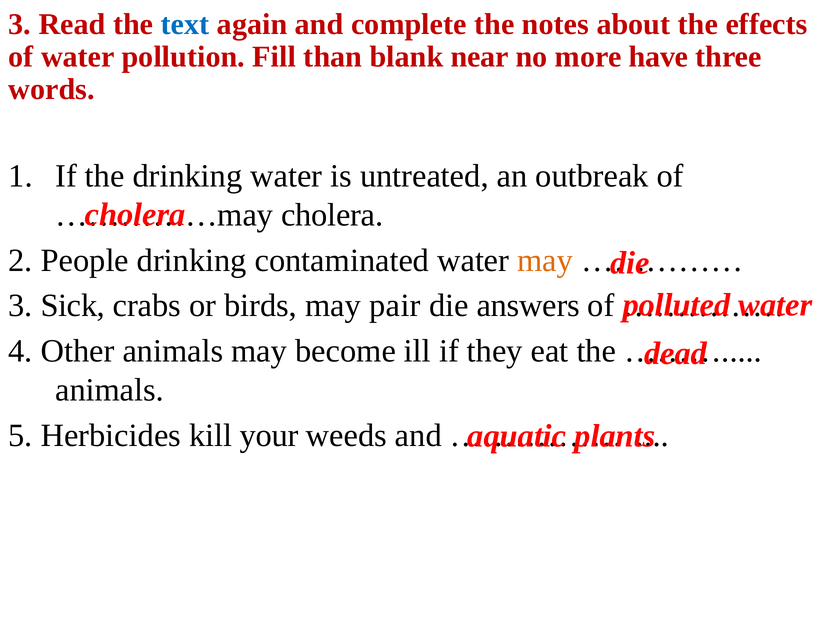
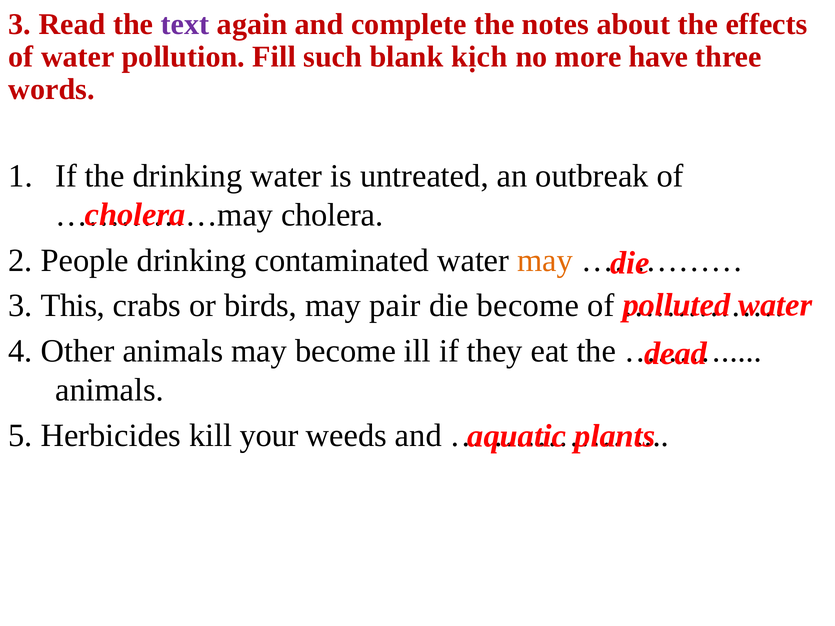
text colour: blue -> purple (185, 24)
than: than -> such (333, 57)
near: near -> kịch (479, 57)
Sick: Sick -> This (73, 306)
die answers: answers -> become (528, 306)
